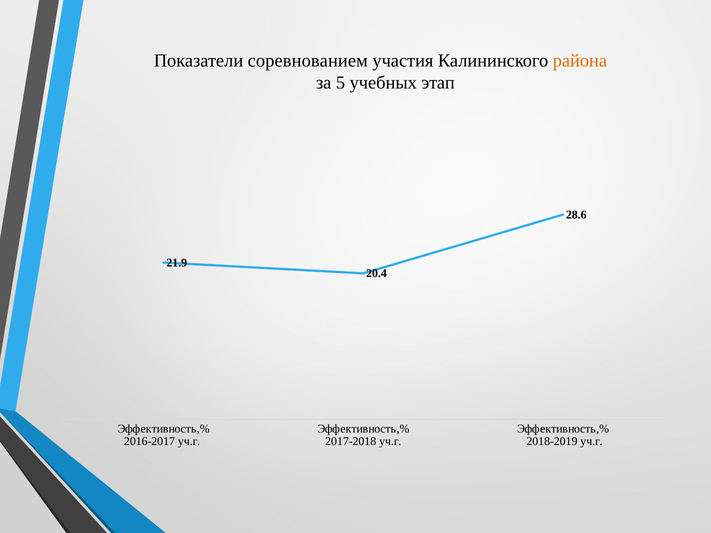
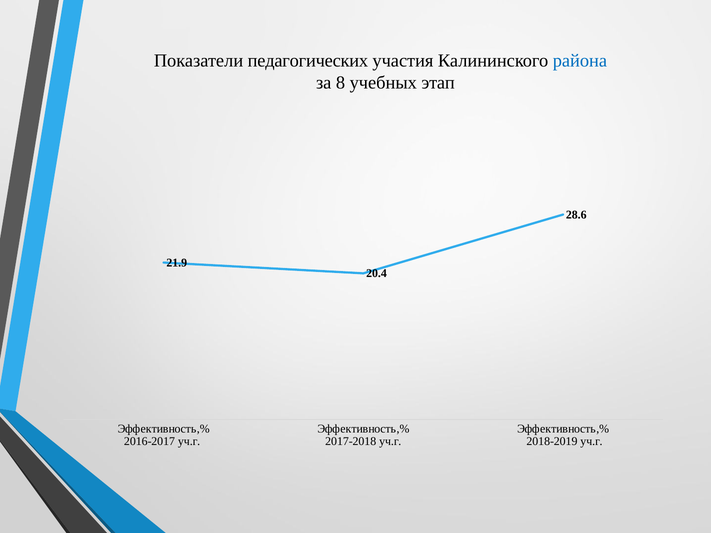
соревнованием: соревнованием -> педагогических (308, 61)
района colour: orange -> blue (580, 61)
5: 5 -> 8 (340, 83)
